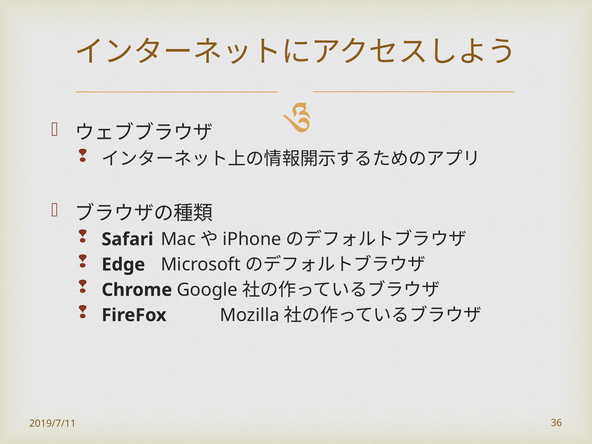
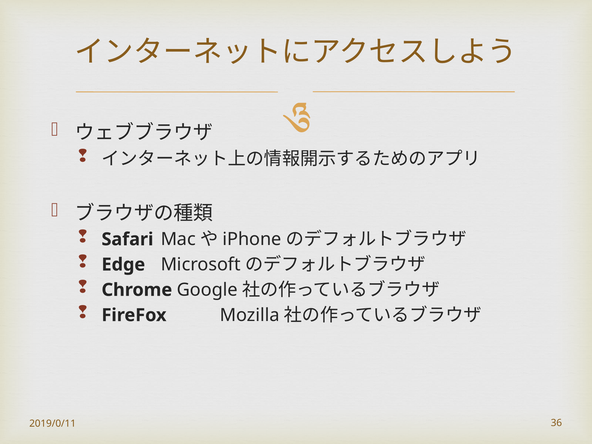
2019/7/11: 2019/7/11 -> 2019/0/11 (53, 424)
